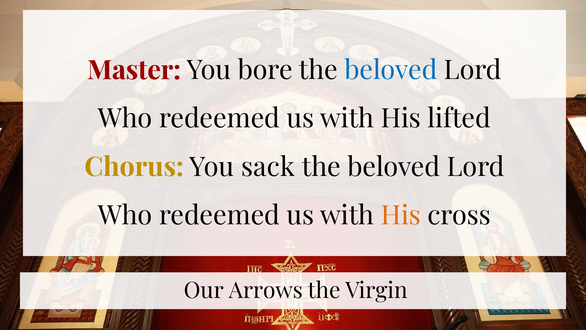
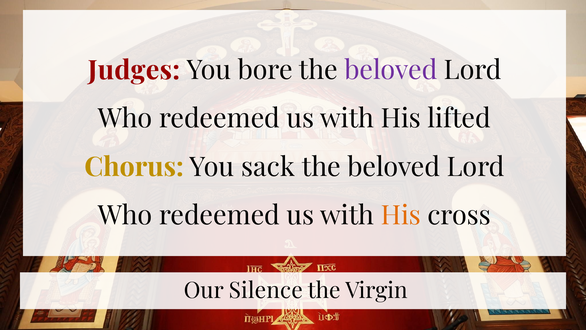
Master: Master -> Judges (134, 70)
beloved colour: blue -> purple (391, 70)
Arrows: Arrows -> Silence (266, 290)
